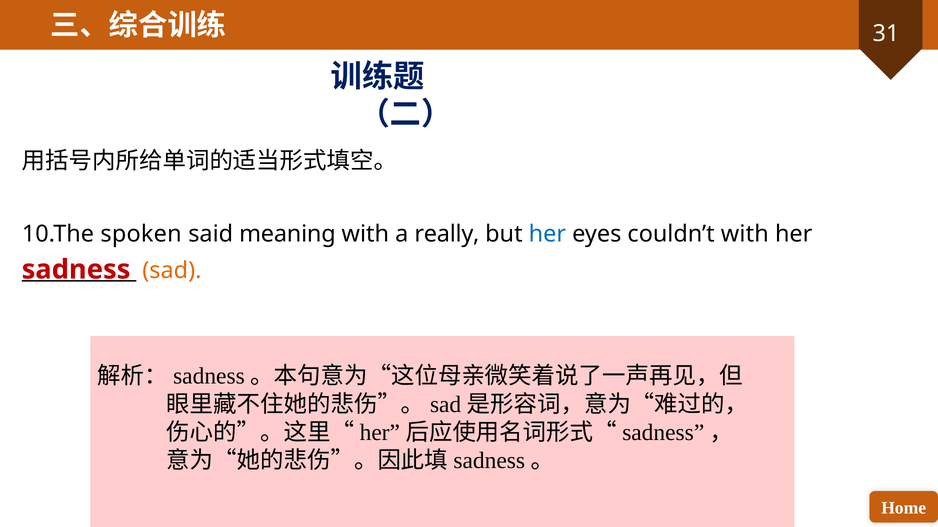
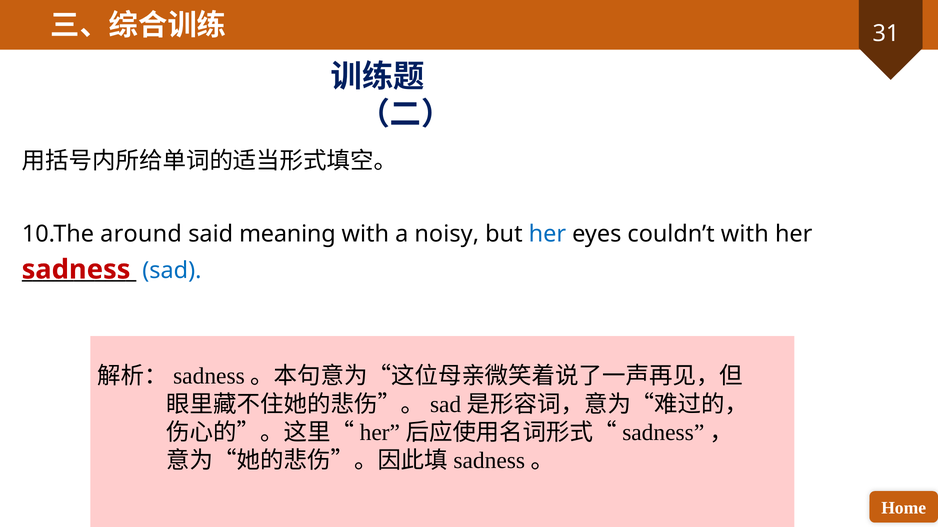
spoken: spoken -> around (141, 234)
really: really -> noisy (447, 234)
sad colour: orange -> blue (172, 271)
